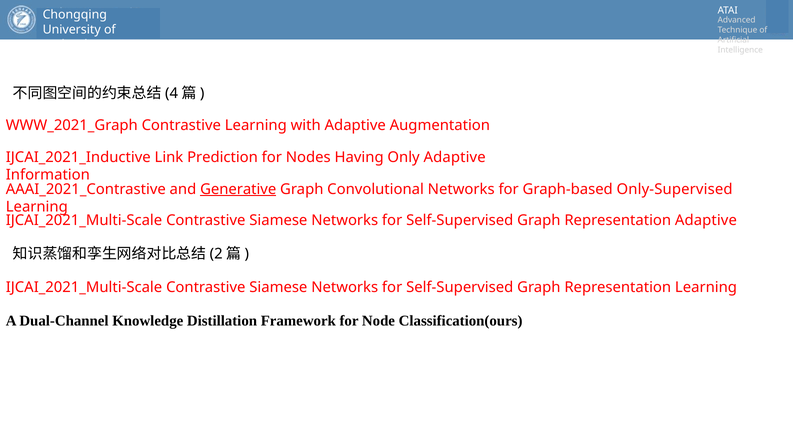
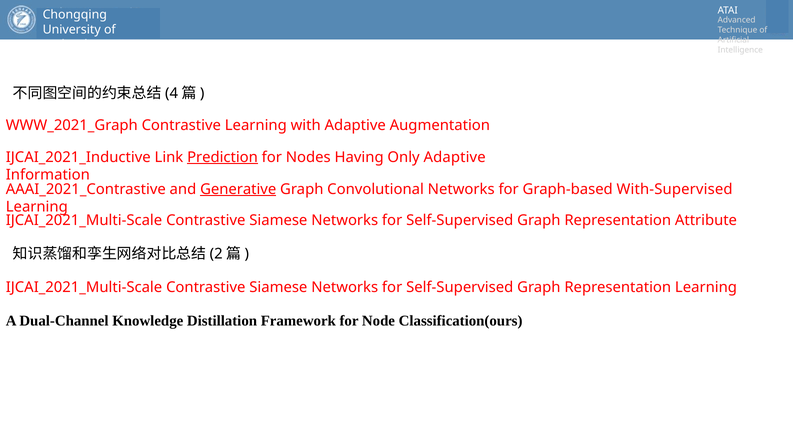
Prediction underline: none -> present (223, 157)
Only-Supervised: Only-Supervised -> With-Supervised (675, 189)
Representation Adaptive: Adaptive -> Attribute (706, 220)
